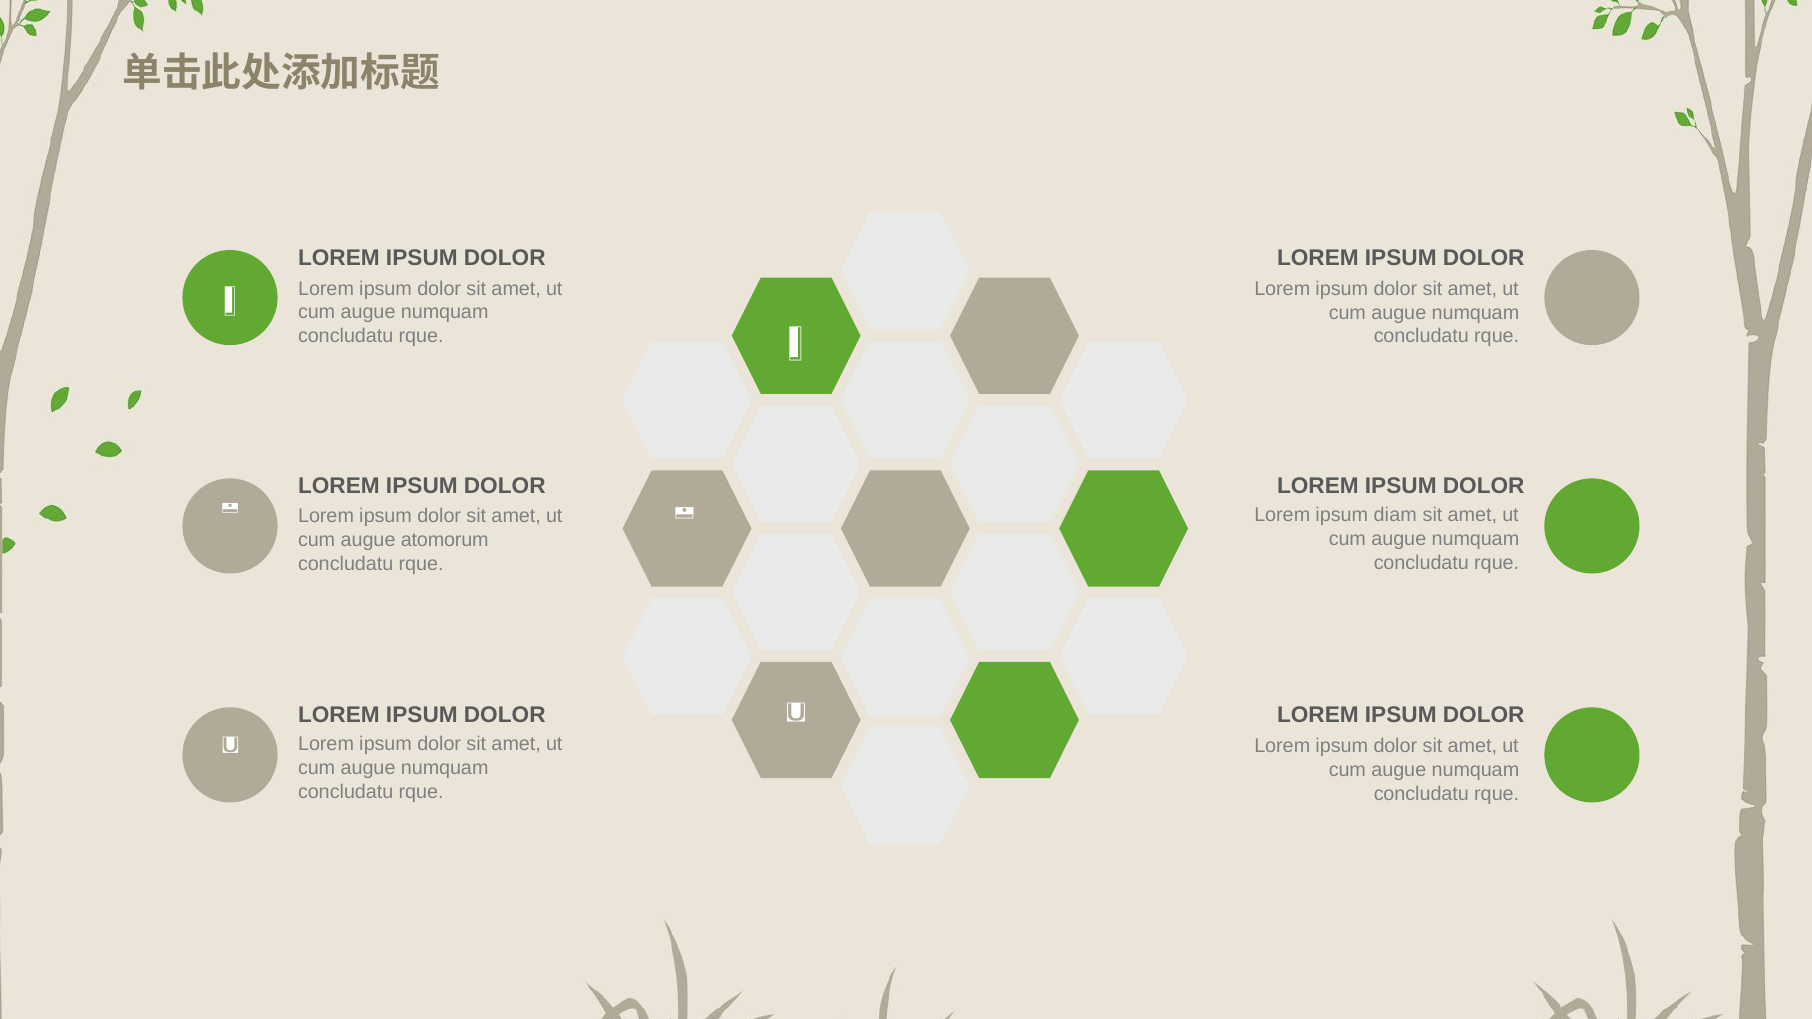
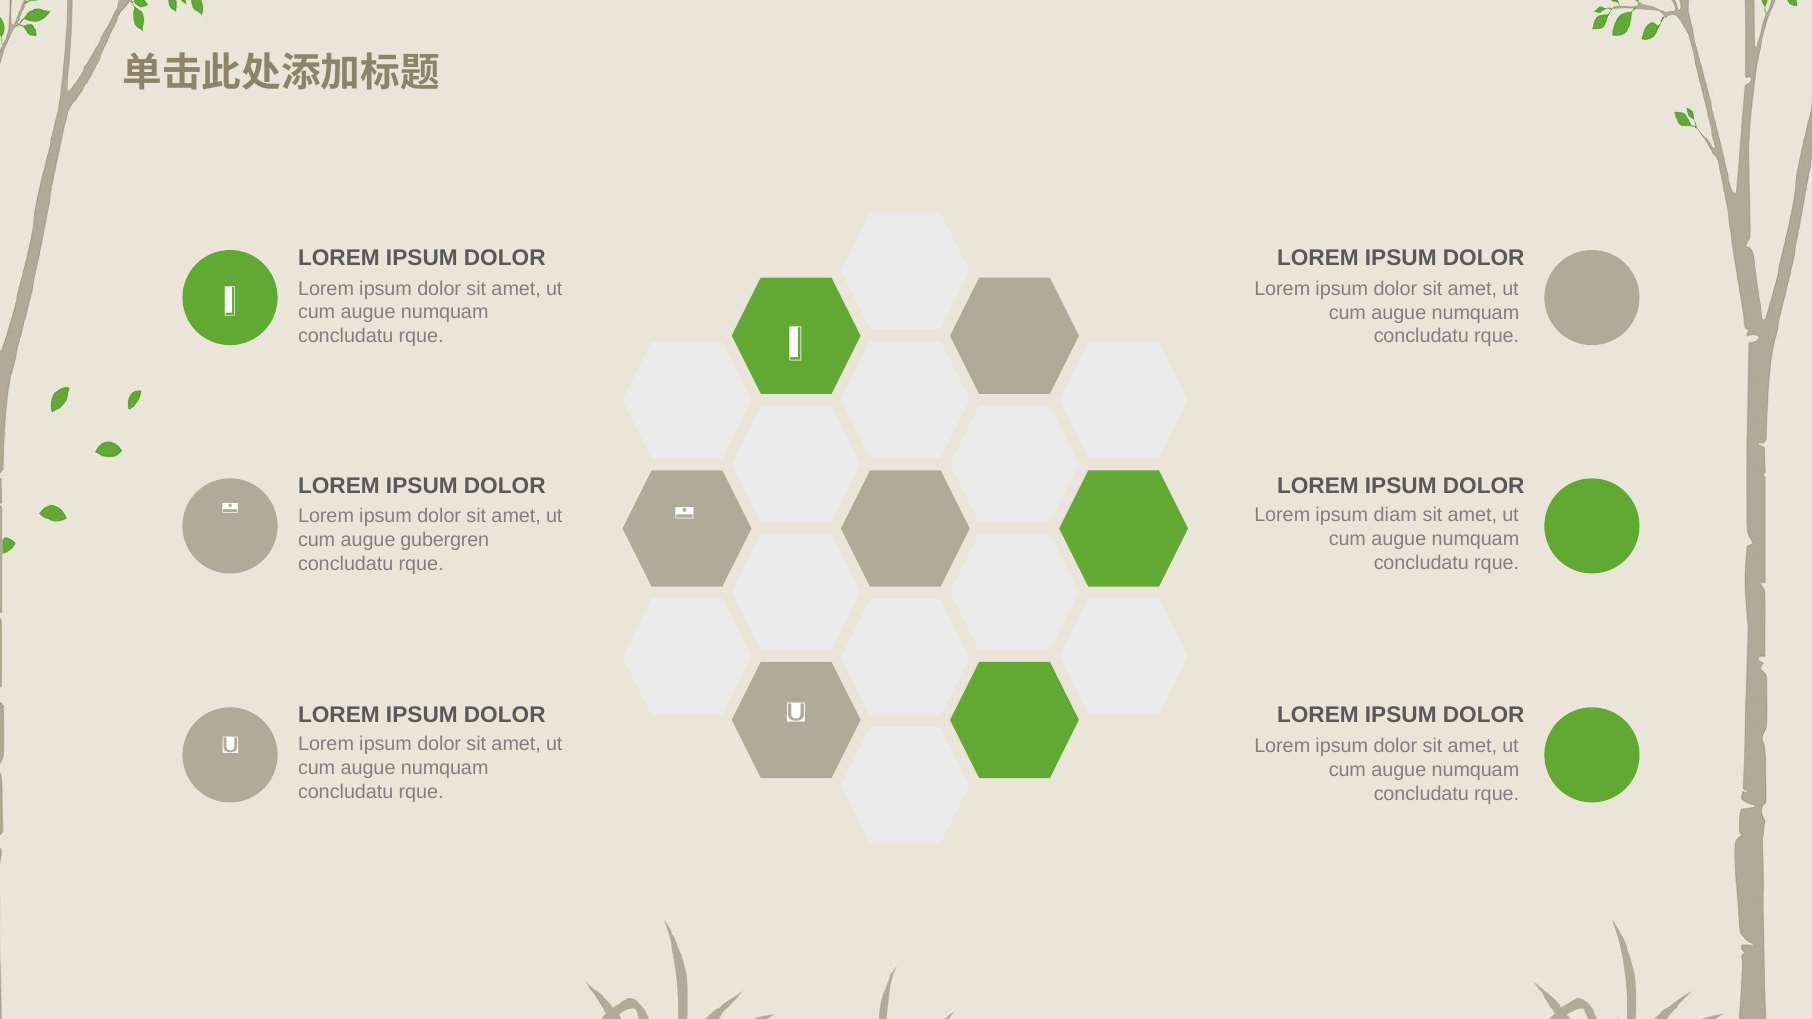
atomorum: atomorum -> gubergren (445, 540)
